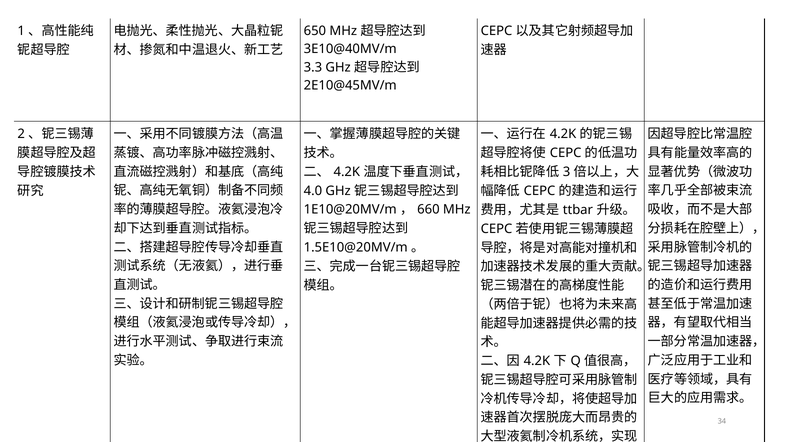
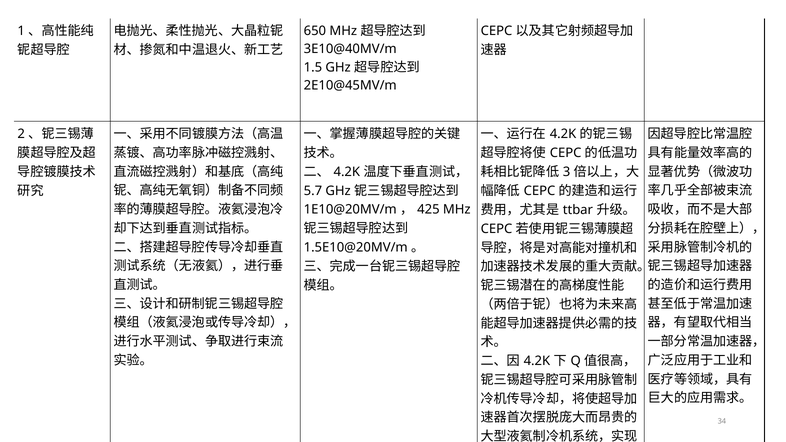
3.3: 3.3 -> 1.5 (313, 68)
4.0: 4.0 -> 5.7 (313, 191)
660: 660 -> 425 (428, 210)
